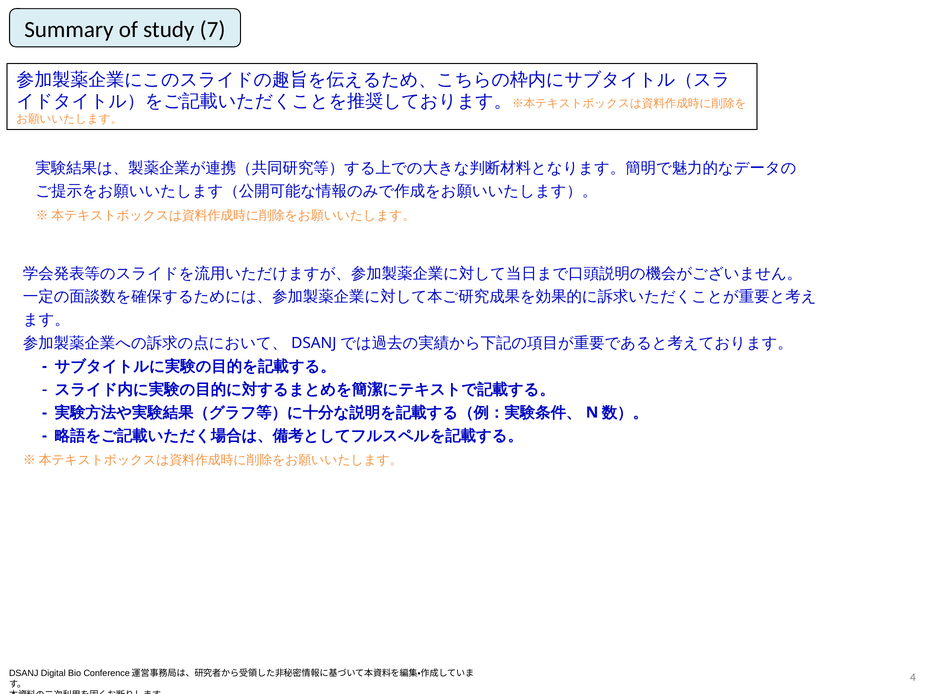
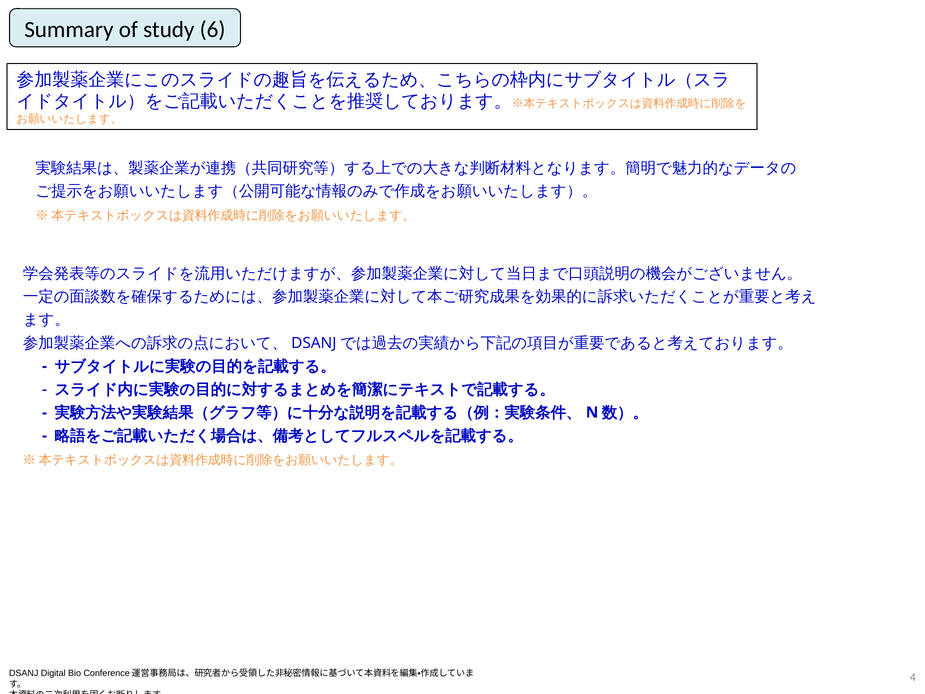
7: 7 -> 6 (213, 29)
